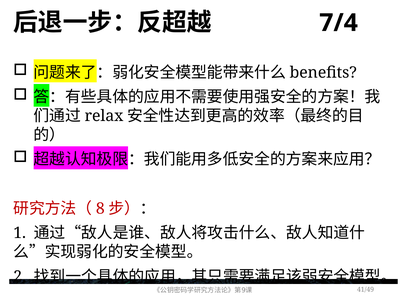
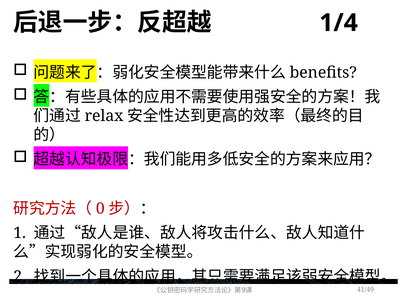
7/4: 7/4 -> 1/4 (339, 23)
8: 8 -> 0 (100, 209)
